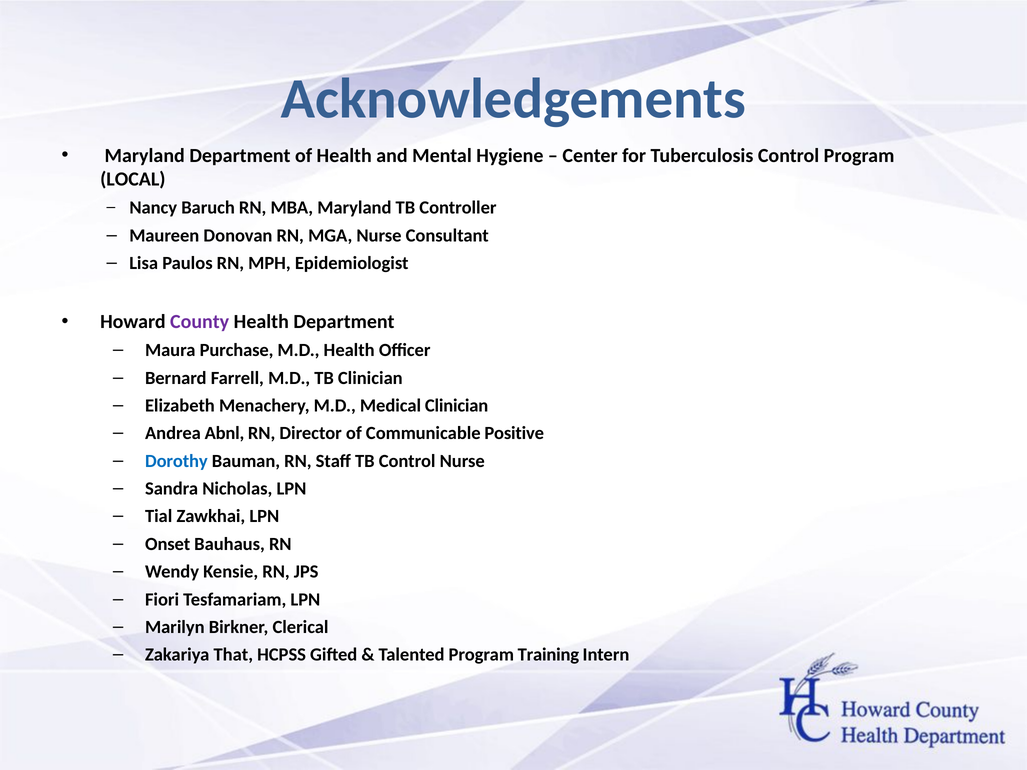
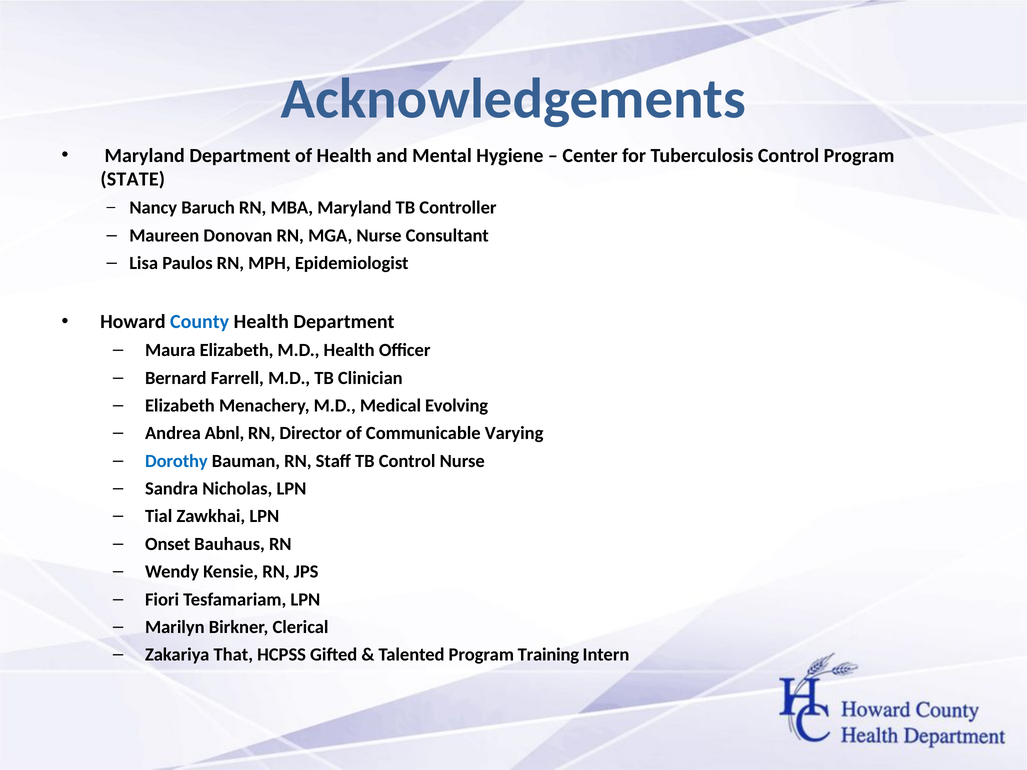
LOCAL: LOCAL -> STATE (133, 179)
County colour: purple -> blue (200, 322)
Maura Purchase: Purchase -> Elizabeth (237, 350)
Medical Clinician: Clinician -> Evolving (457, 406)
Positive: Positive -> Varying (514, 433)
